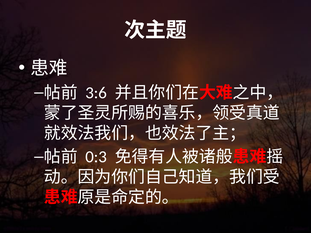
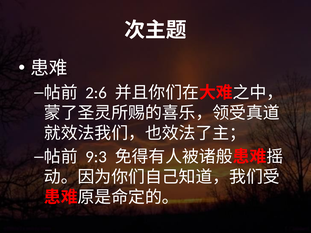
3:6: 3:6 -> 2:6 (96, 93)
0:3: 0:3 -> 9:3 (96, 157)
